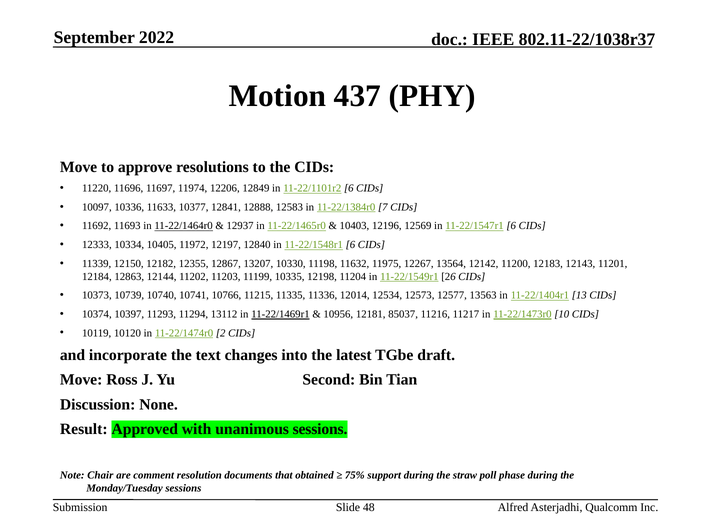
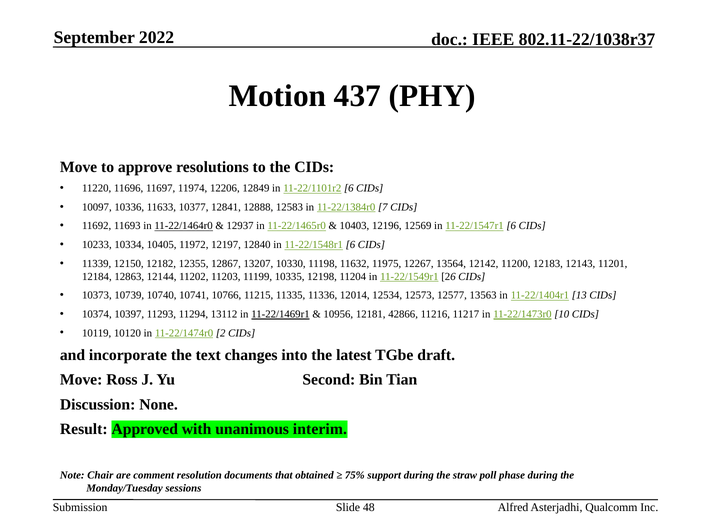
12333: 12333 -> 10233 (97, 245)
85037: 85037 -> 42866 (403, 314)
unanimous sessions: sessions -> interim (320, 429)
